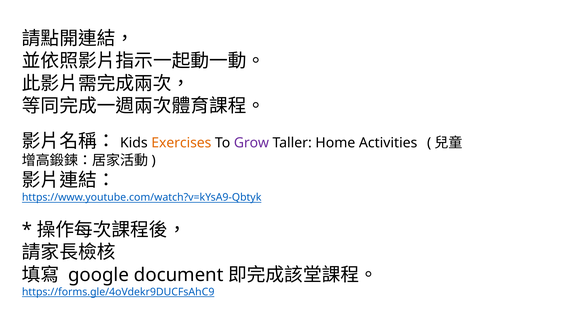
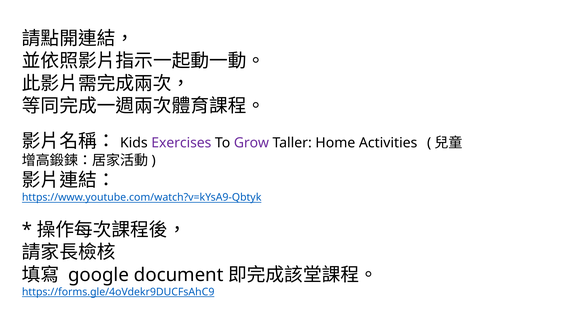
Exercises colour: orange -> purple (181, 142)
